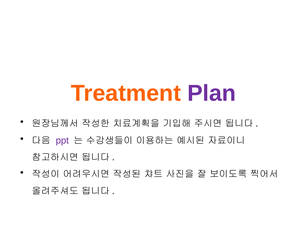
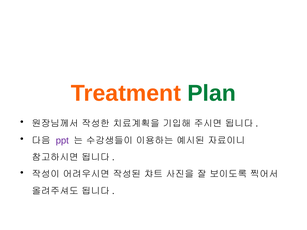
Plan colour: purple -> green (212, 93)
